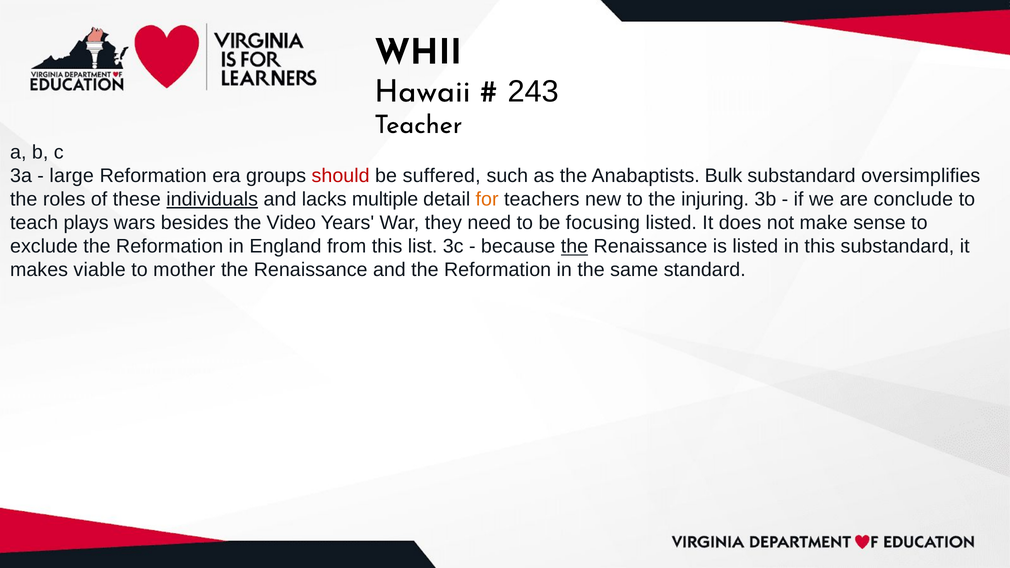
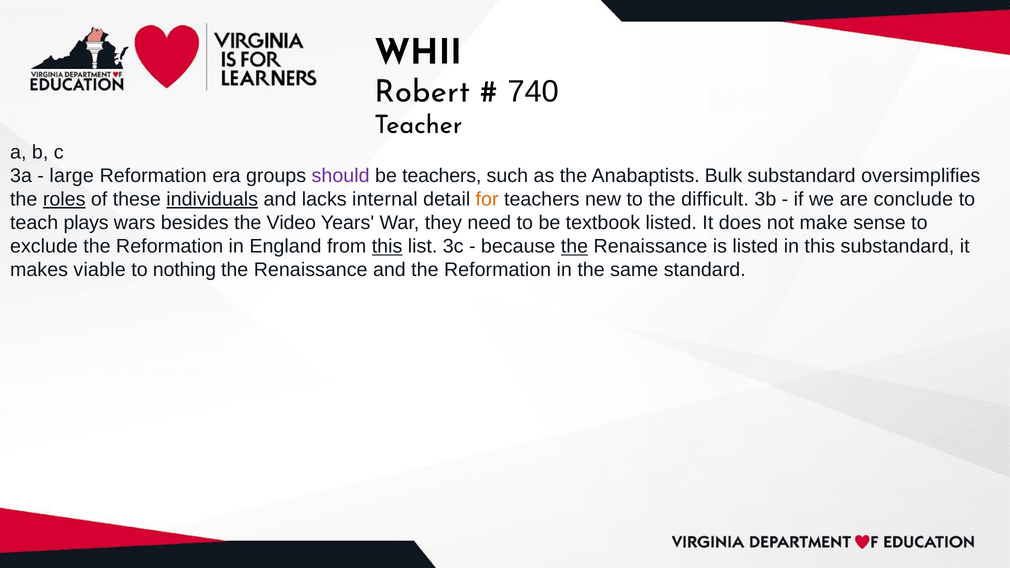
Hawaii: Hawaii -> Robert (422, 91)
243: 243 -> 740 (533, 91)
should colour: red -> purple (341, 176)
be suffered: suffered -> teachers (442, 176)
roles underline: none -> present (64, 199)
multiple: multiple -> internal (385, 199)
injuring: injuring -> difficult (715, 199)
focusing: focusing -> textbook (603, 223)
this underline: none -> present (387, 246)
mother: mother -> nothing (184, 270)
